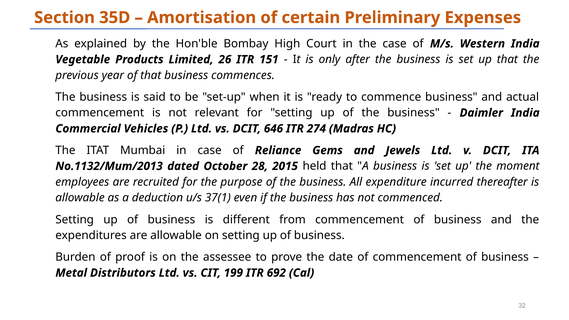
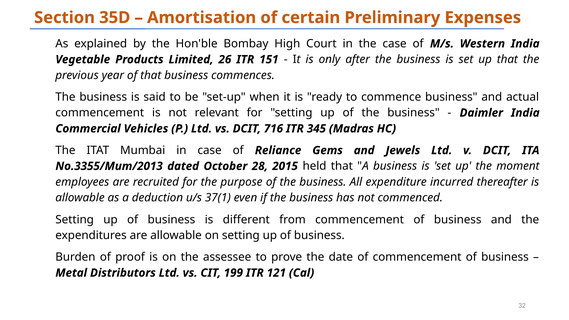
646: 646 -> 716 (273, 129)
274: 274 -> 345 (316, 129)
No.1132/Mum/2013: No.1132/Mum/2013 -> No.3355/Mum/2013 (109, 166)
692: 692 -> 121 (276, 273)
